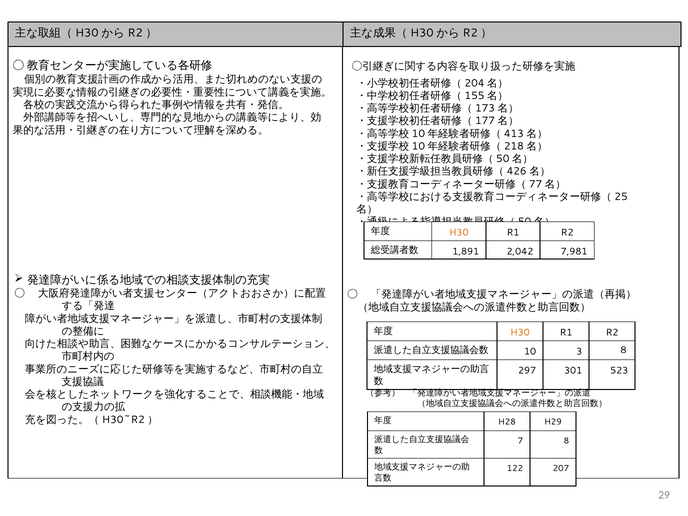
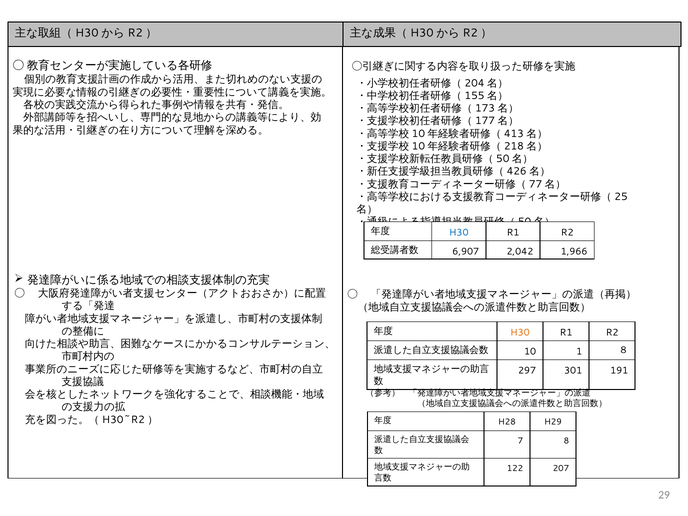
H30 colour: orange -> blue (459, 232)
1,891: 1,891 -> 6,907 (466, 251)
7,981: 7,981 -> 1,966 (574, 251)
3: 3 -> 1 (579, 352)
523: 523 -> 191 (619, 370)
